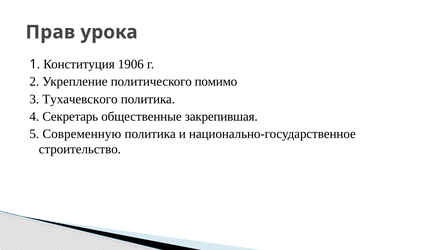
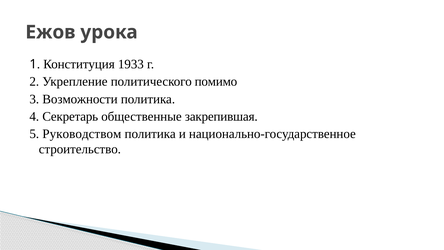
Прав: Прав -> Ежов (50, 32)
1906: 1906 -> 1933 (131, 64)
Тухачевского: Тухачевского -> Возможности (80, 99)
Современную: Современную -> Руководством (82, 134)
